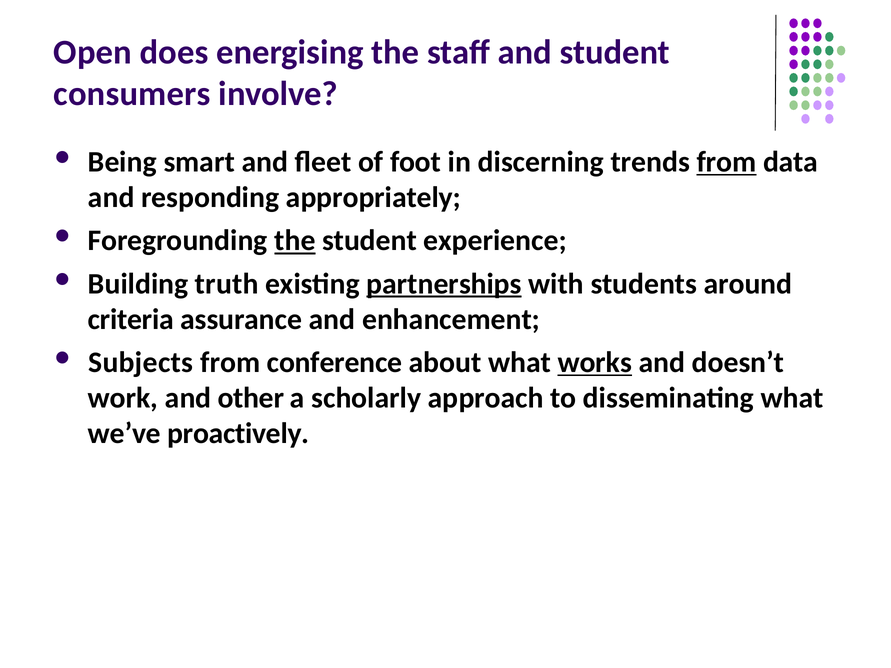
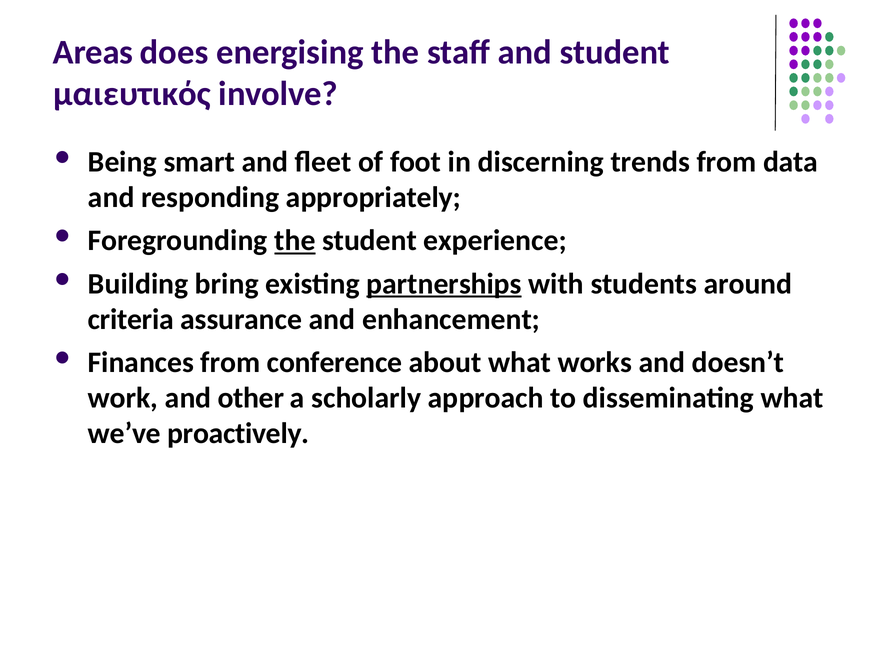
Open: Open -> Areas (93, 52)
consumers: consumers -> μαιευτικός (132, 94)
from underline: present -> none (727, 162)
truth: truth -> bring (227, 284)
Subjects: Subjects -> Finances (141, 363)
works underline: present -> none (595, 363)
